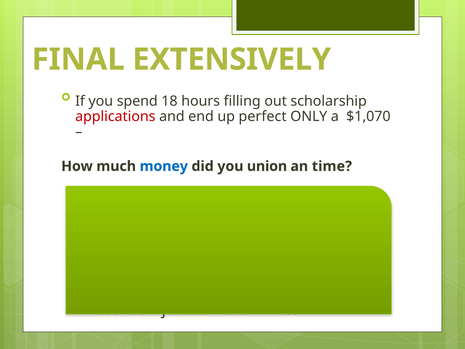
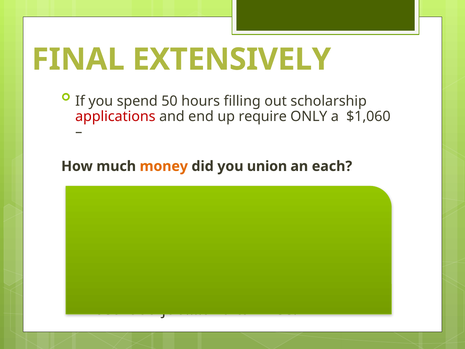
18: 18 -> 50 (169, 101)
perfect: perfect -> require (263, 116)
$1,070: $1,070 -> $1,060 (368, 116)
money colour: blue -> orange (164, 166)
time: time -> each (332, 166)
